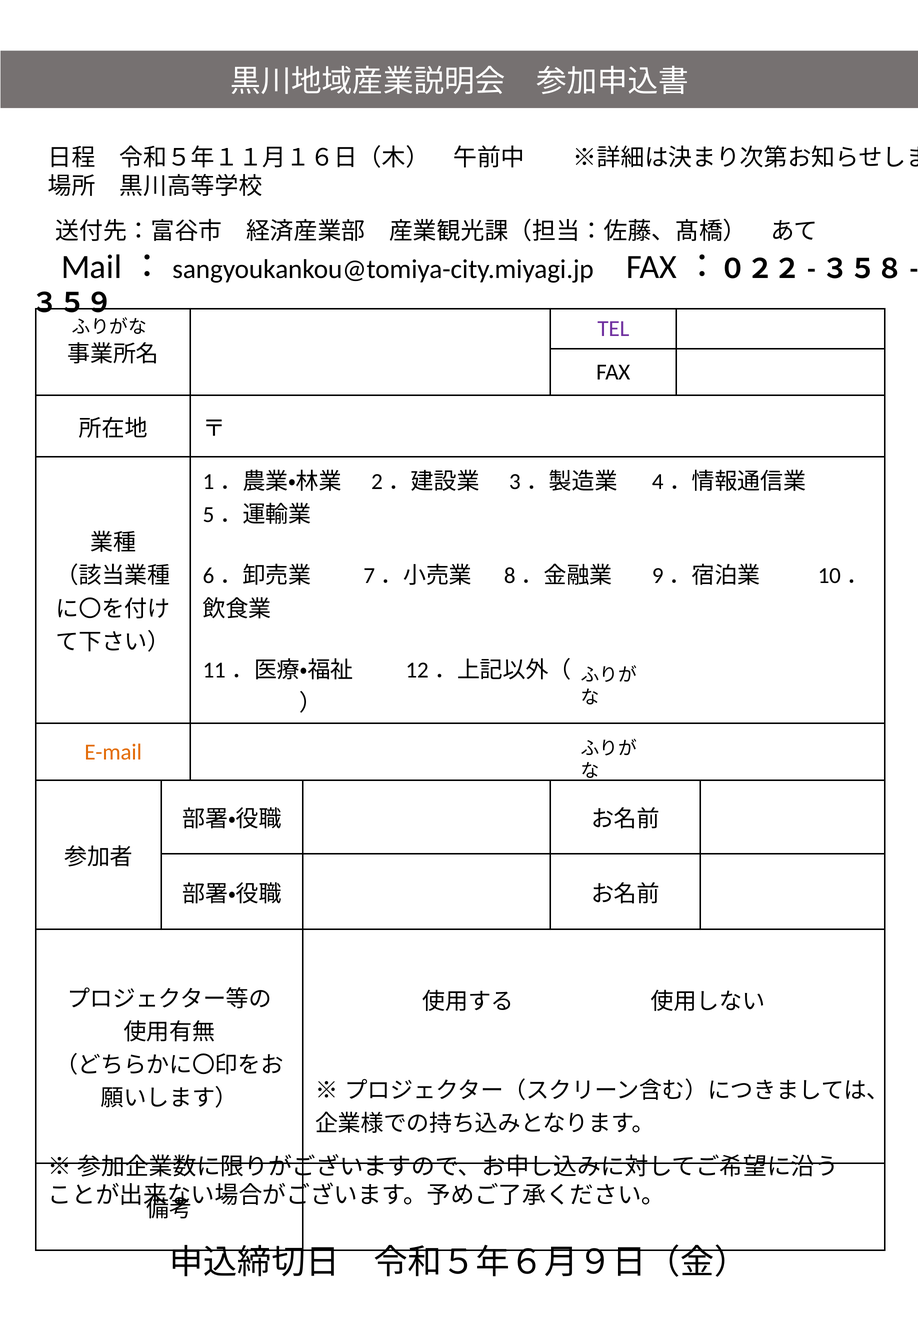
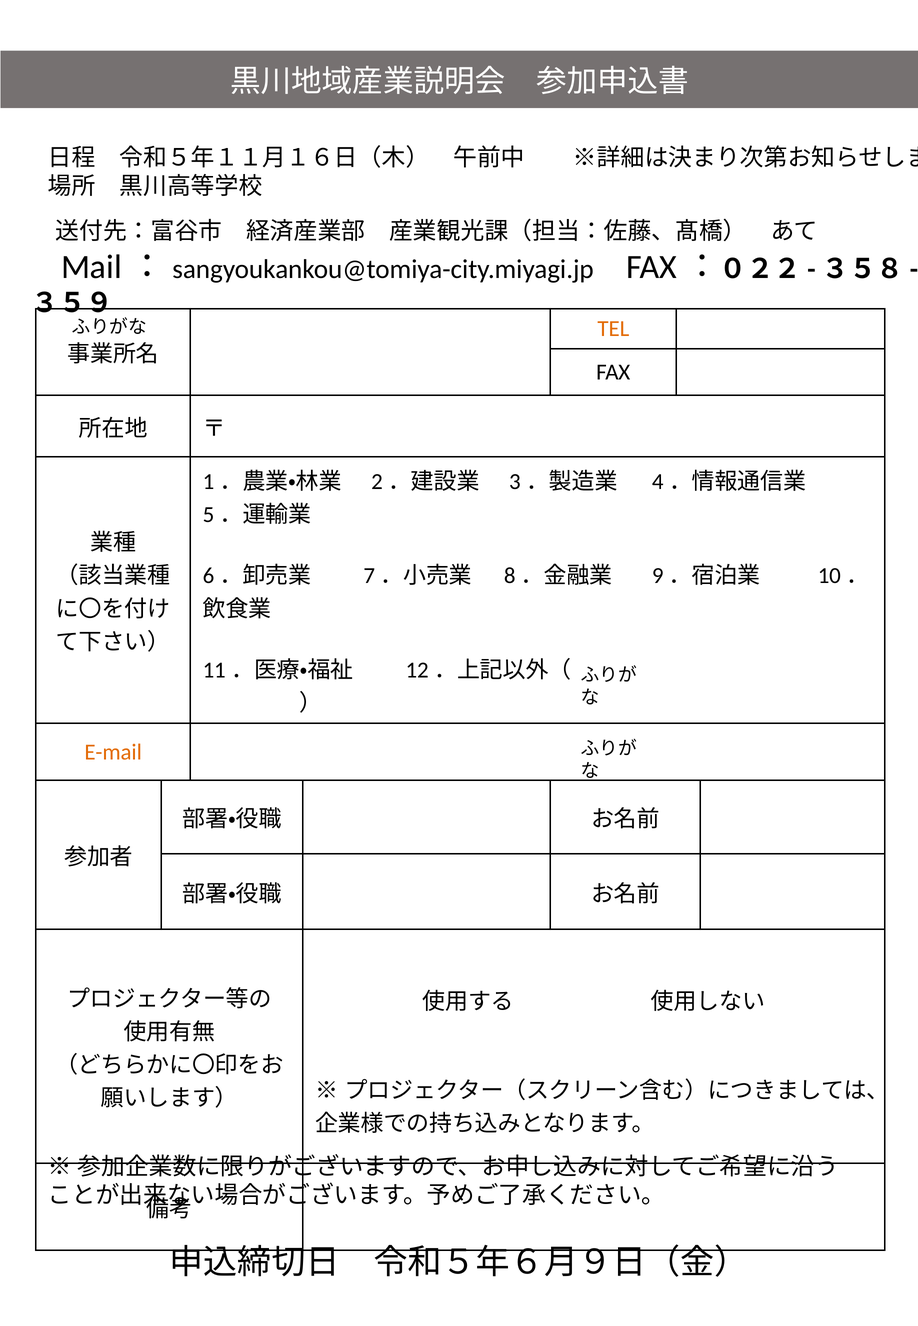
TEL colour: purple -> orange (613, 329)
